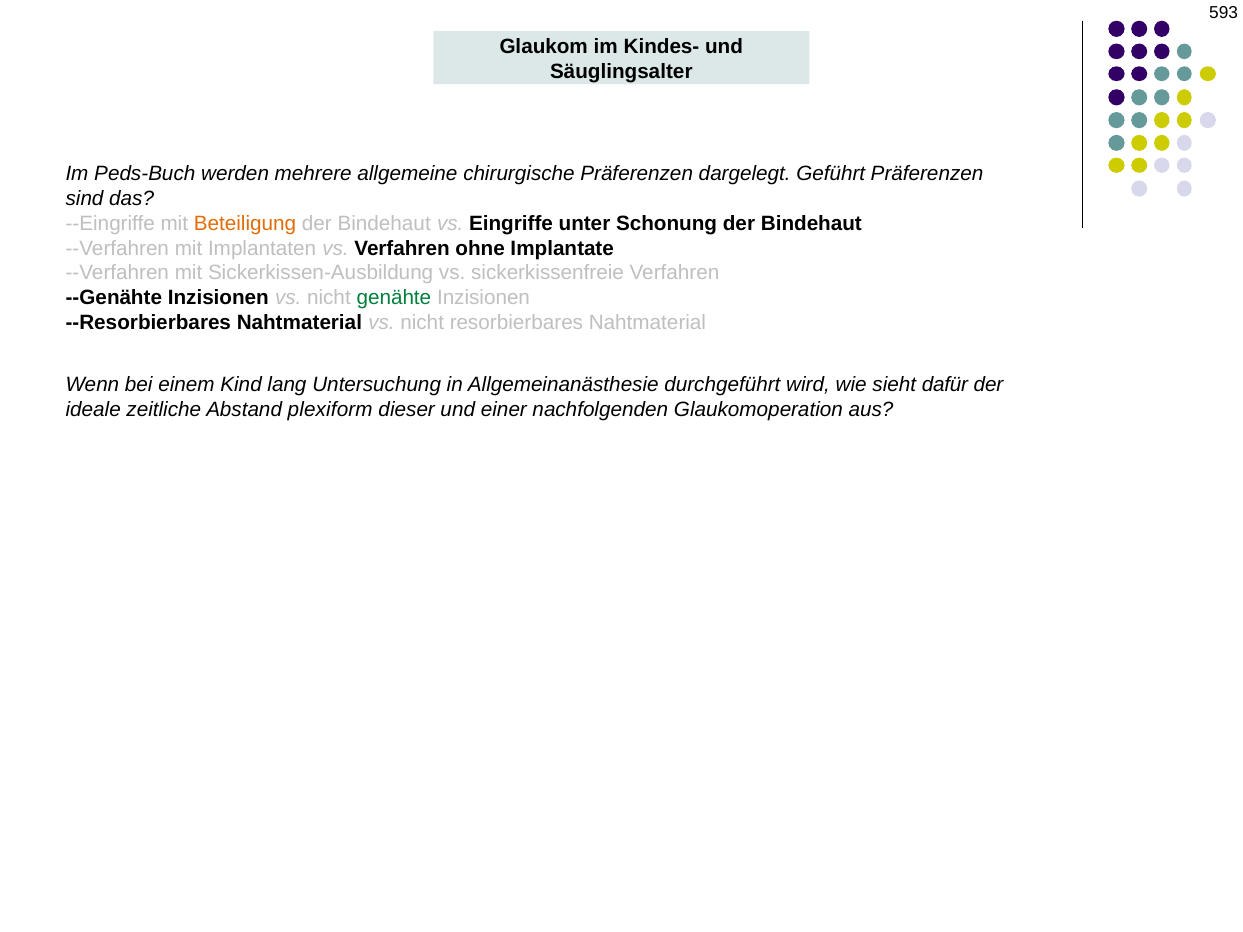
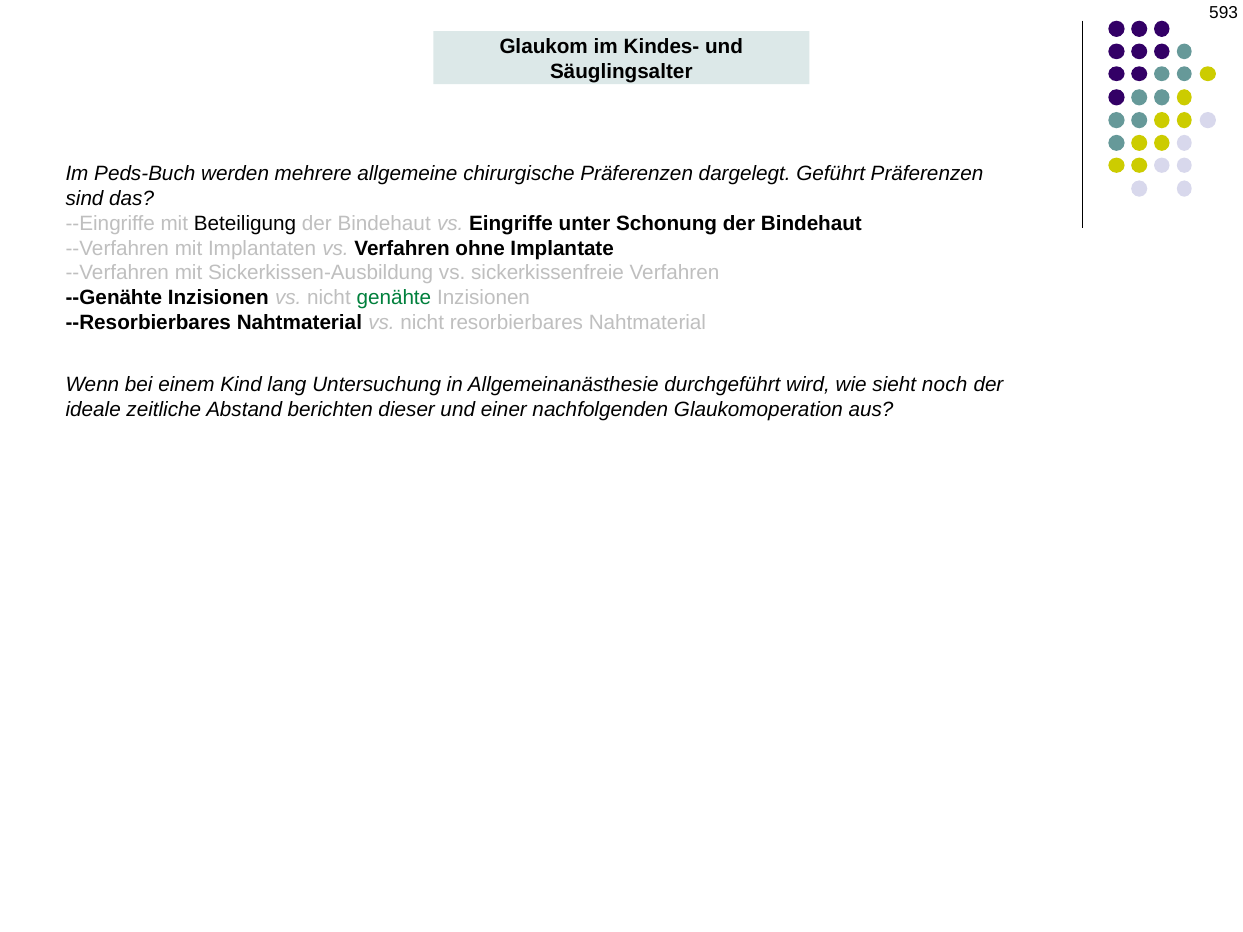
Beteiligung colour: orange -> black (245, 223)
dafür: dafür -> noch (945, 385)
plexiform: plexiform -> berichten (330, 410)
